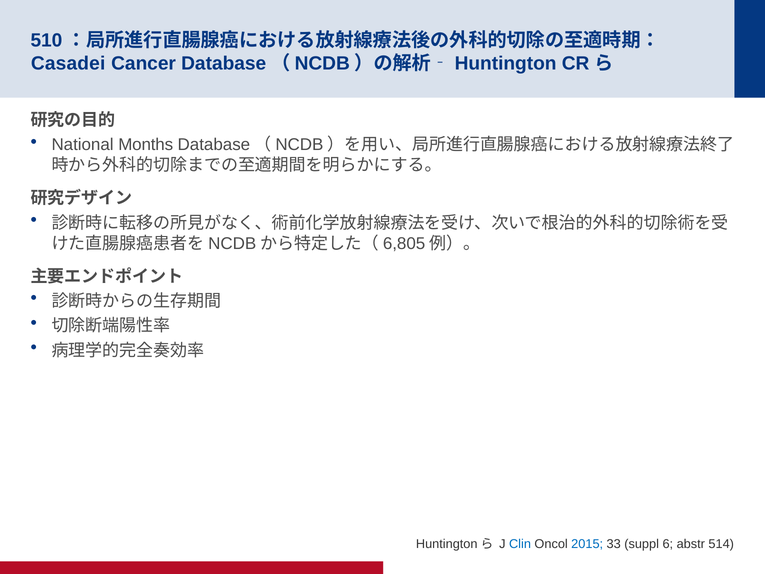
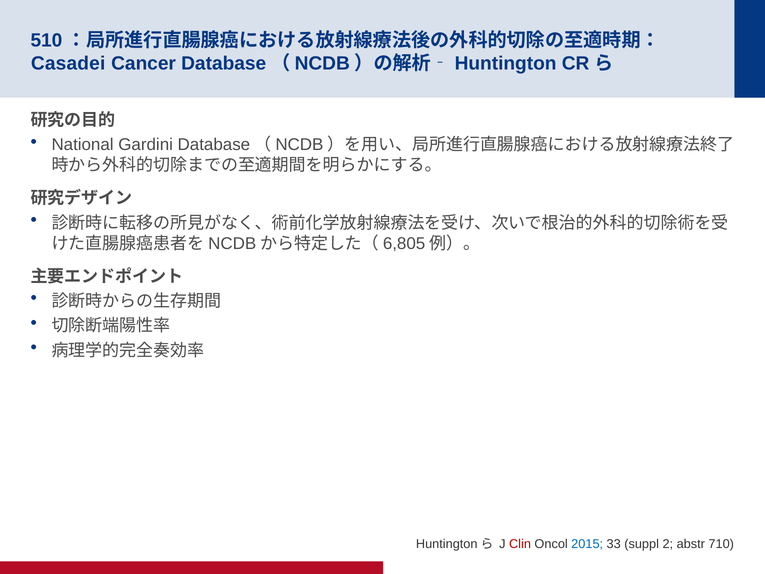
Months: Months -> Gardini (146, 145)
Clin colour: blue -> red (520, 544)
6: 6 -> 2 (668, 544)
514: 514 -> 710 (721, 544)
